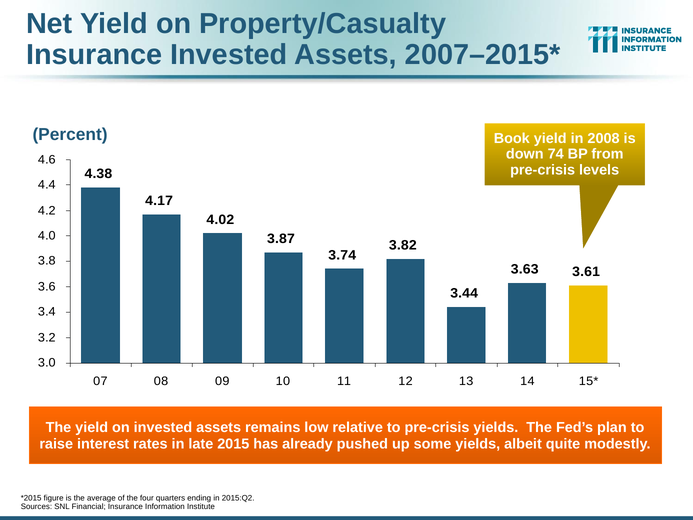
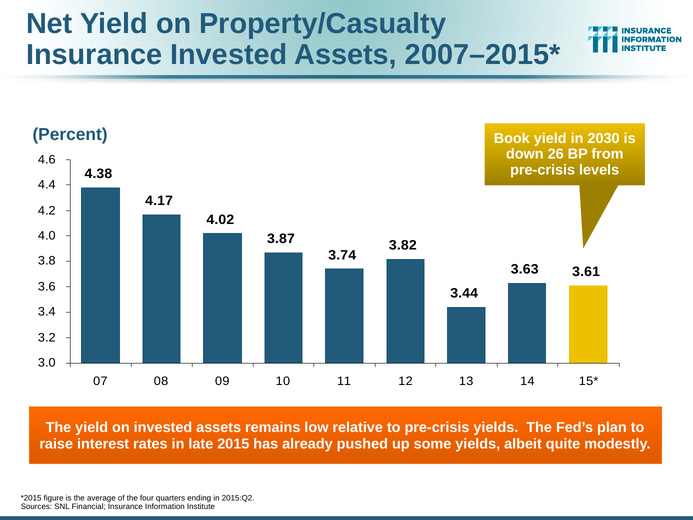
2008: 2008 -> 2030 (604, 139)
74: 74 -> 26 (556, 154)
